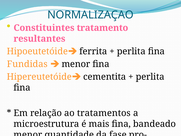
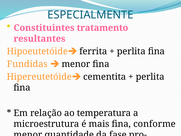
NORMALIZAÇAO: NORMALIZAÇAO -> ESPECIALMENTE (90, 15)
tratamentos: tratamentos -> temperatura (104, 113)
bandeado: bandeado -> conforme (154, 124)
